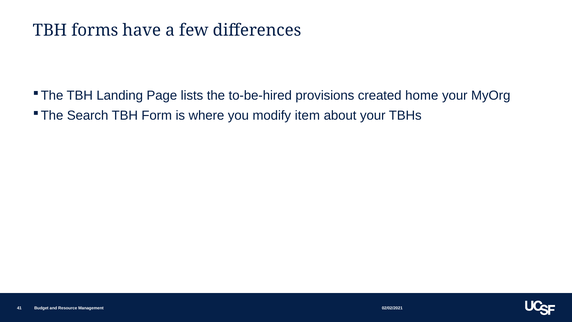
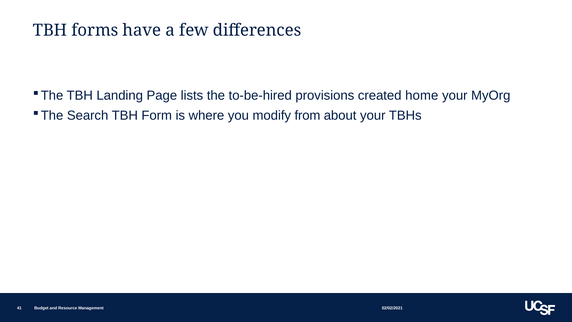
item: item -> from (307, 116)
